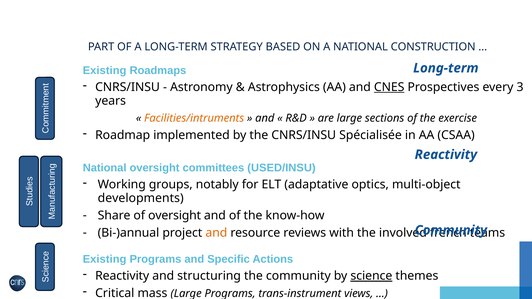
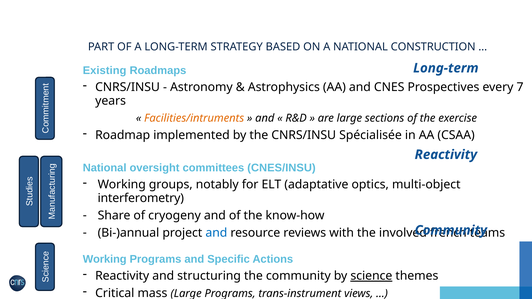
CNES underline: present -> none (389, 87)
3: 3 -> 7 (520, 87)
USED/INSU: USED/INSU -> CNES/INSU (281, 168)
developments: developments -> interferometry (141, 198)
of oversight: oversight -> cryogeny (175, 216)
and colour: orange -> blue (216, 233)
Existing: Existing -> Working (105, 259)
